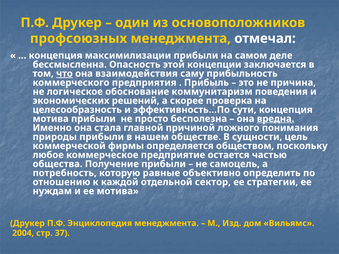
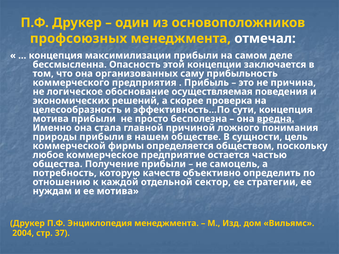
что underline: present -> none (64, 74)
взаимодействия: взаимодействия -> организованных (137, 74)
коммунитаризм: коммунитаризм -> осуществляемая (212, 92)
равные: равные -> качеств (161, 173)
